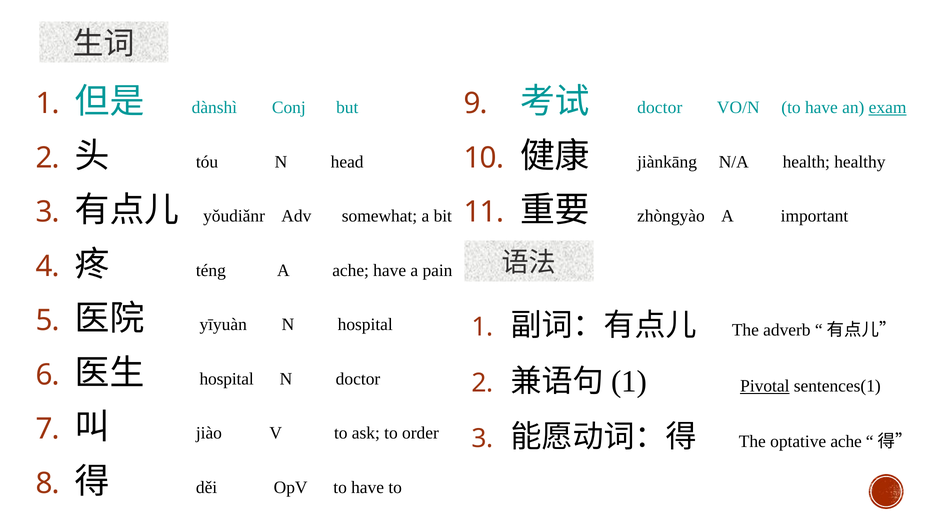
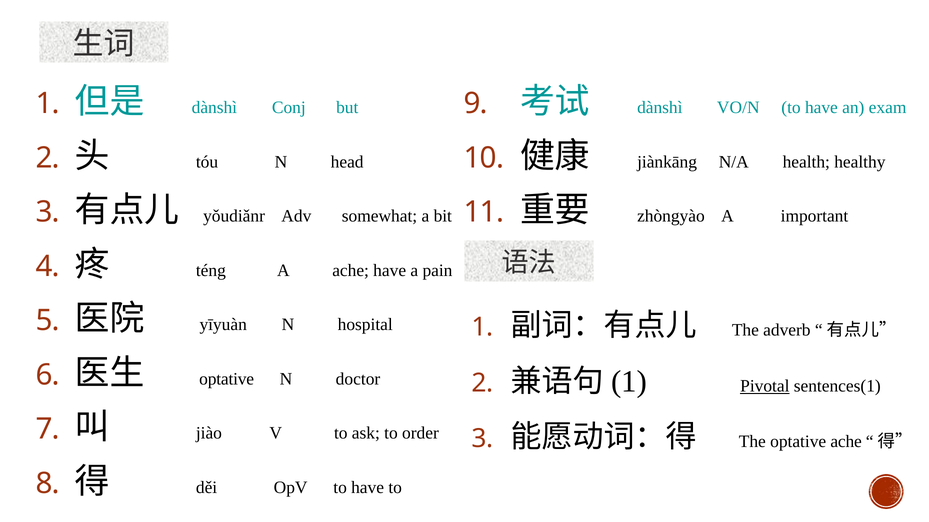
doctor: doctor -> dànshì (660, 108)
exam underline: present -> none (888, 108)
hospital: hospital -> optative (227, 379)
